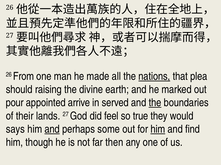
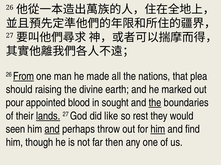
From underline: none -> present (24, 77)
nations underline: present -> none (154, 77)
arrive: arrive -> blood (79, 103)
served: served -> sought (115, 103)
lands underline: none -> present (48, 116)
feel: feel -> like (111, 116)
true: true -> rest (140, 116)
says: says -> seen (15, 130)
some: some -> throw (109, 130)
